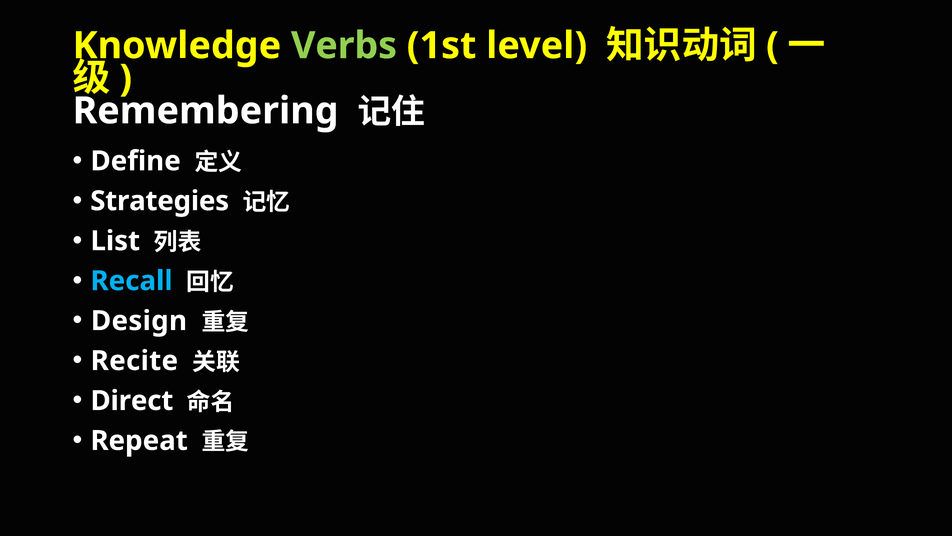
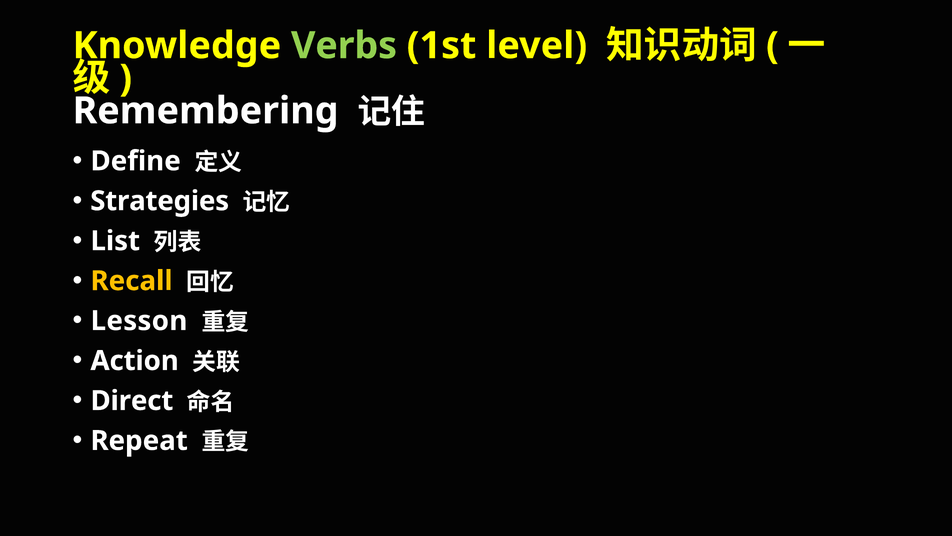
Recall colour: light blue -> yellow (132, 281)
Design: Design -> Lesson (139, 321)
Recite: Recite -> Action (135, 361)
